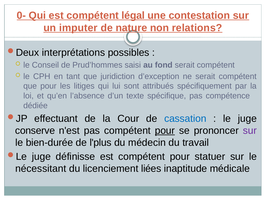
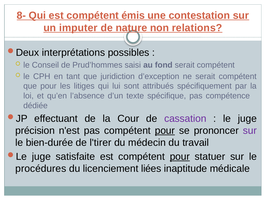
0-: 0- -> 8- (21, 15)
légal: légal -> émis (133, 15)
cassation colour: blue -> purple (185, 118)
conserve: conserve -> précision (35, 130)
l'plus: l'plus -> l'tirer (101, 142)
définisse: définisse -> satisfaite (75, 156)
pour underline: none -> present (180, 156)
nécessitant: nécessitant -> procédures (41, 168)
